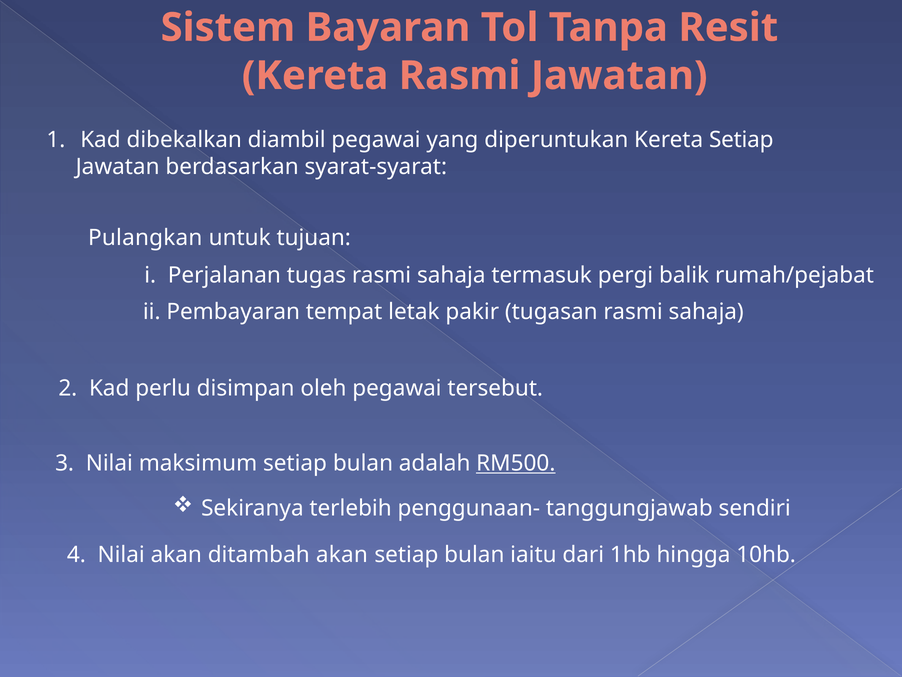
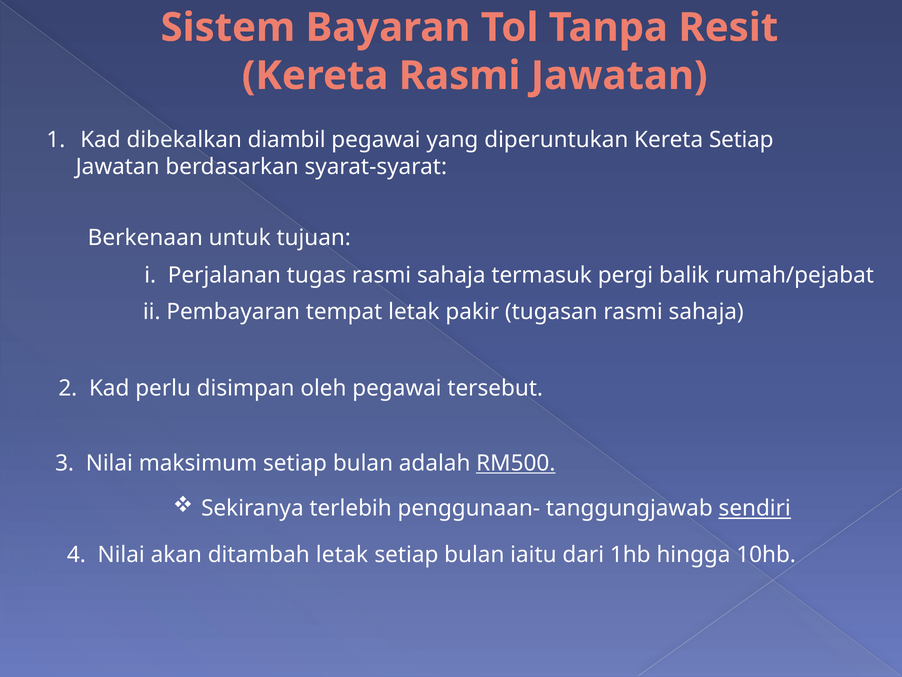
Pulangkan: Pulangkan -> Berkenaan (145, 237)
sendiri underline: none -> present (755, 508)
ditambah akan: akan -> letak (342, 554)
